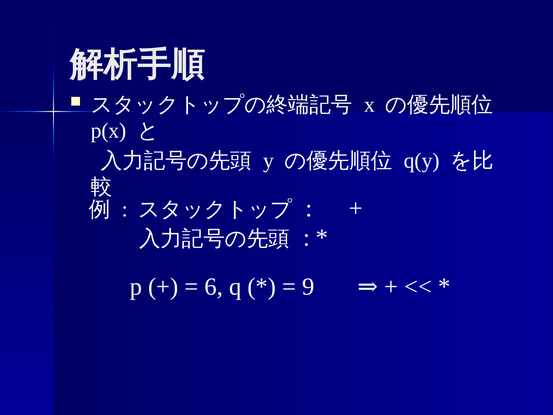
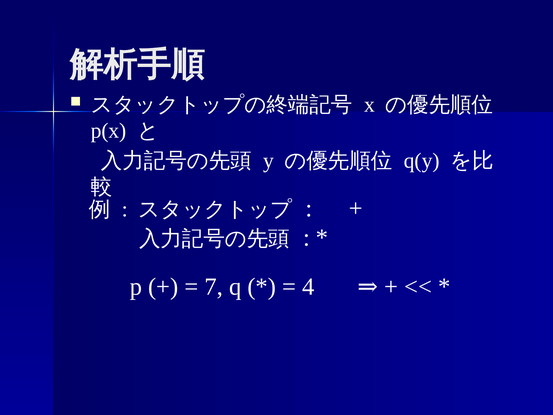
6: 6 -> 7 (214, 287)
9: 9 -> 4 (308, 287)
